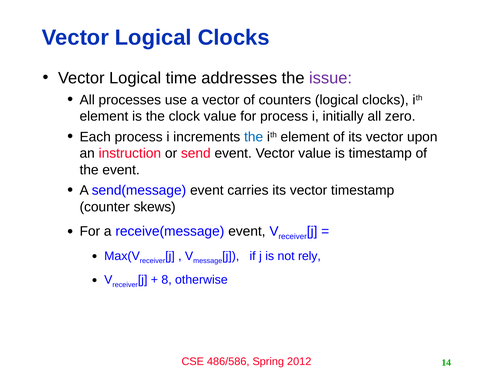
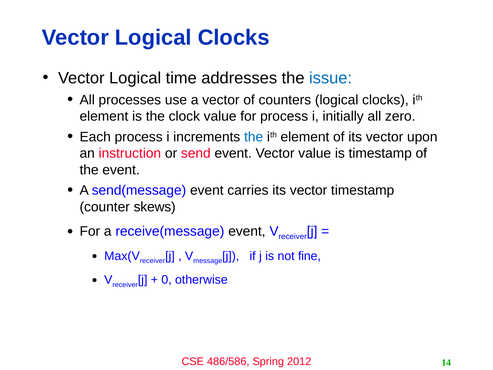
issue colour: purple -> blue (331, 78)
rely: rely -> fine (309, 256)
8: 8 -> 0 (167, 280)
